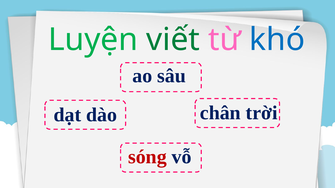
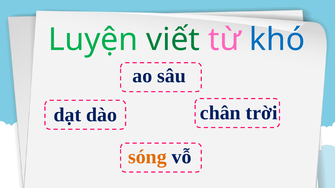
sóng colour: red -> orange (147, 157)
